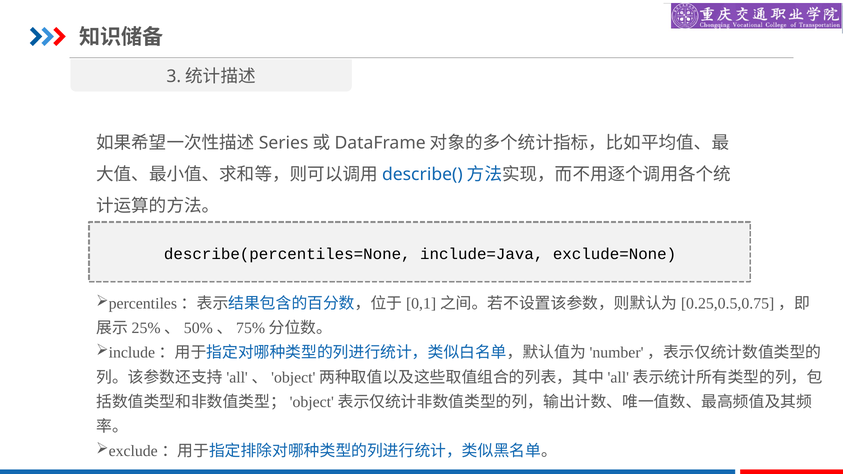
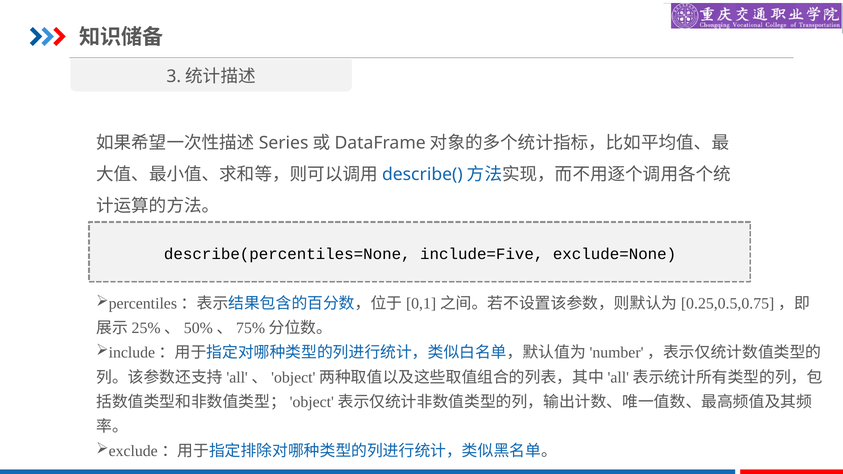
include=Java: include=Java -> include=Five (482, 254)
